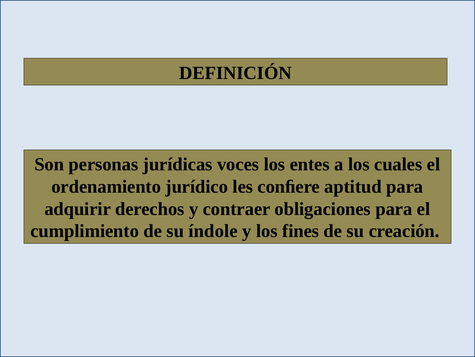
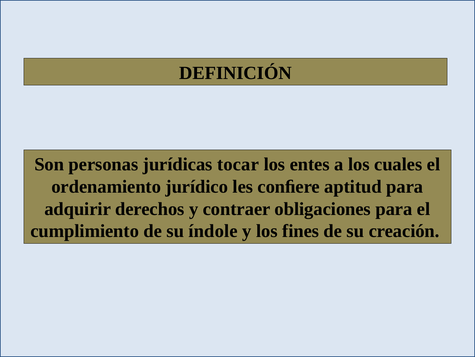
voces: voces -> tocar (238, 164)
